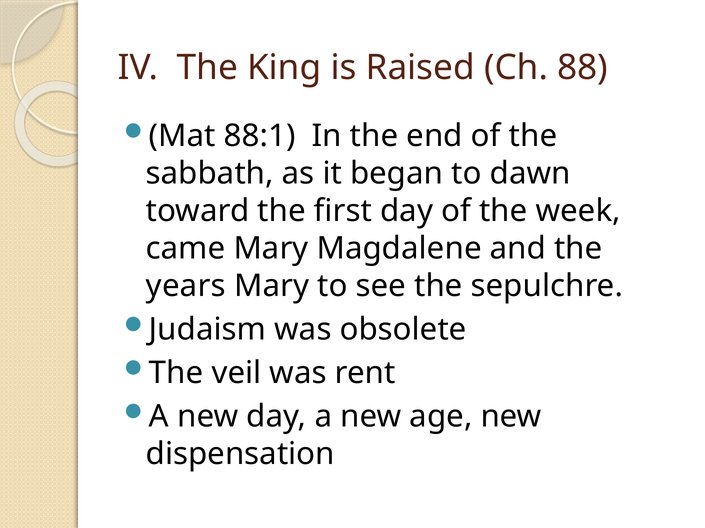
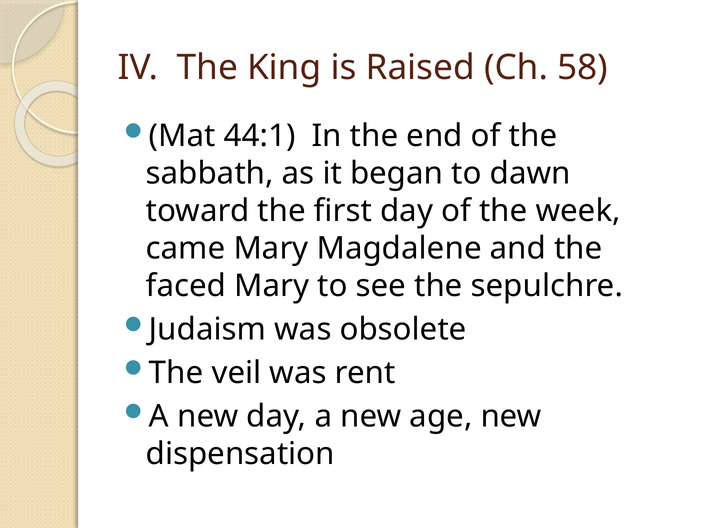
88: 88 -> 58 (583, 68)
88:1: 88:1 -> 44:1 (260, 136)
years: years -> faced (186, 287)
